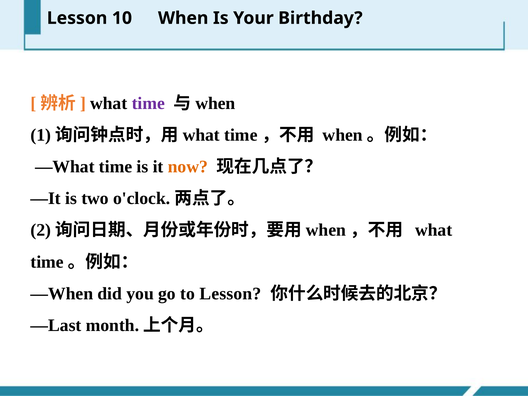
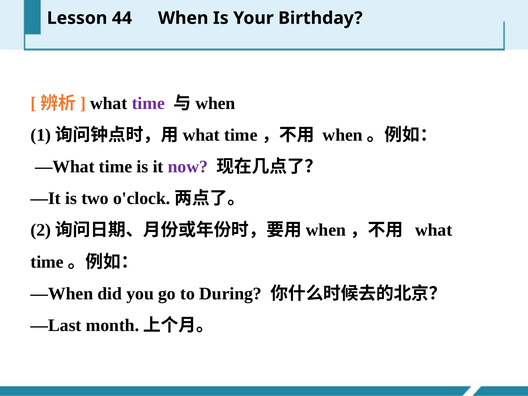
10: 10 -> 44 (122, 18)
now colour: orange -> purple (188, 167)
to Lesson: Lesson -> During (231, 294)
